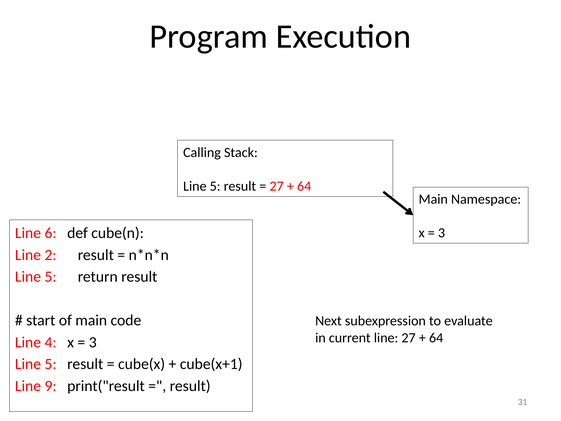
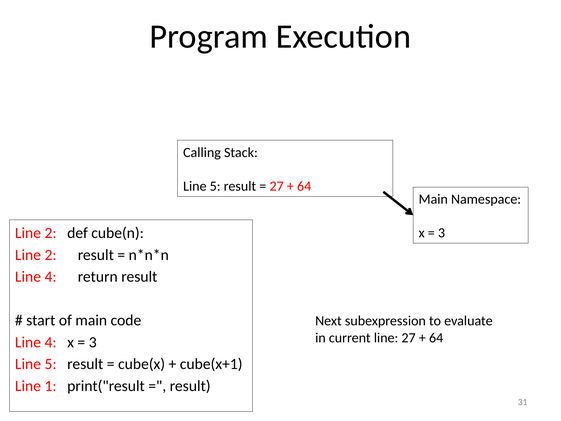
6: 6 -> 2 (51, 233)
5: 5 -> 4 (51, 277)
9: 9 -> 1 (51, 386)
